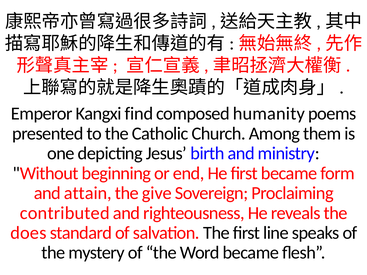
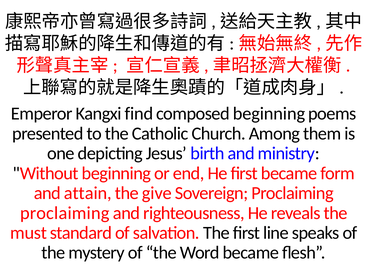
composed humanity: humanity -> beginning (269, 114)
contributed: contributed -> proclaiming (65, 213)
does: does -> must (29, 233)
